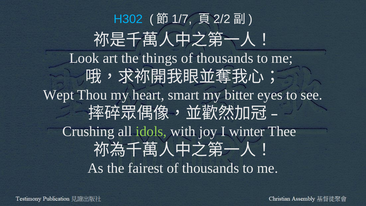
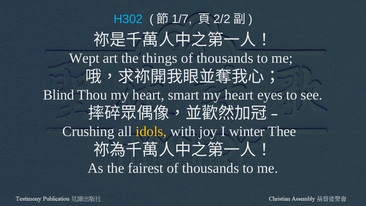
Look: Look -> Wept (84, 58)
Wept: Wept -> Blind (59, 95)
bitter: bitter -> heart (239, 95)
idols colour: light green -> yellow (151, 132)
